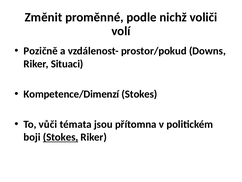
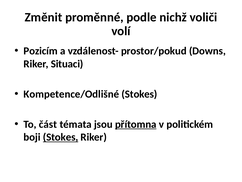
Pozičně: Pozičně -> Pozicím (41, 51)
Kompetence/Dimenzí: Kompetence/Dimenzí -> Kompetence/Odlišné (71, 94)
vůči: vůči -> část (48, 124)
přítomna underline: none -> present (136, 124)
